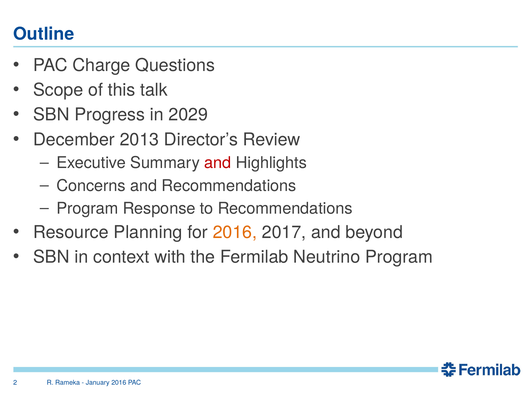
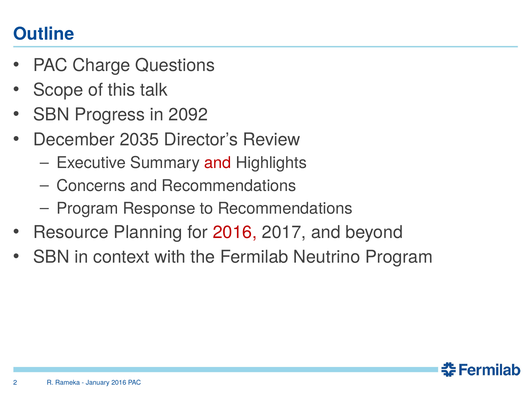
2029: 2029 -> 2092 (188, 115)
2013: 2013 -> 2035 (139, 140)
2016 colour: orange -> red (235, 232)
